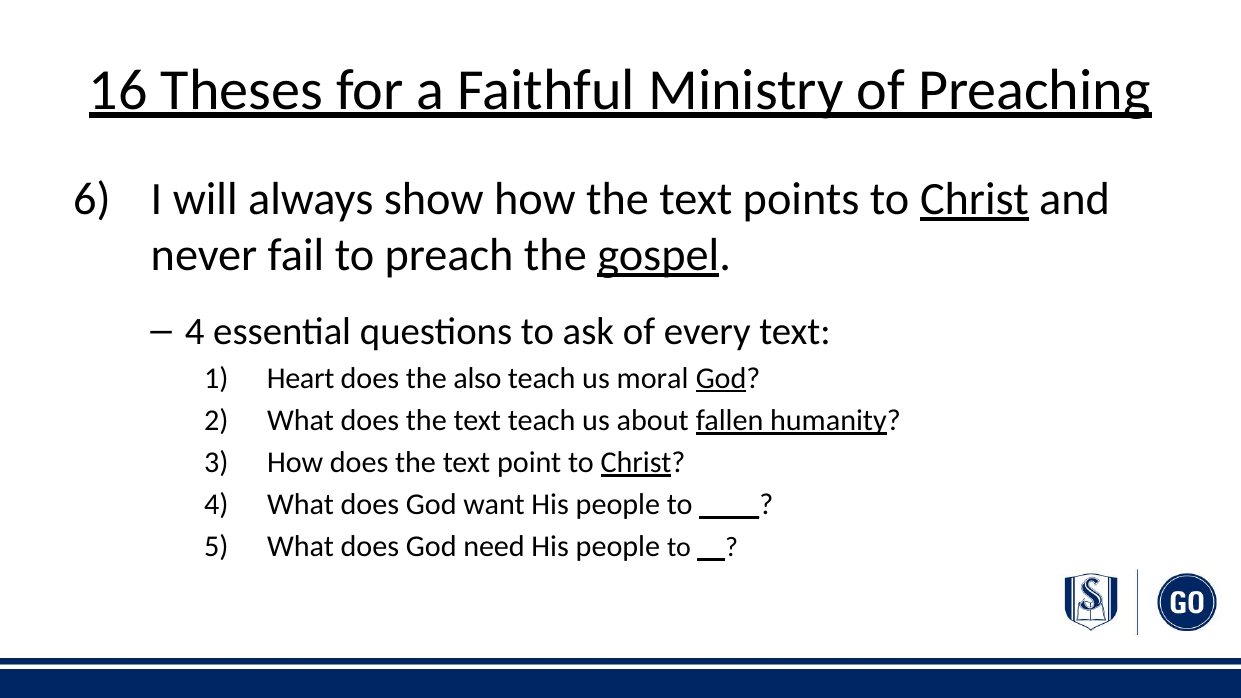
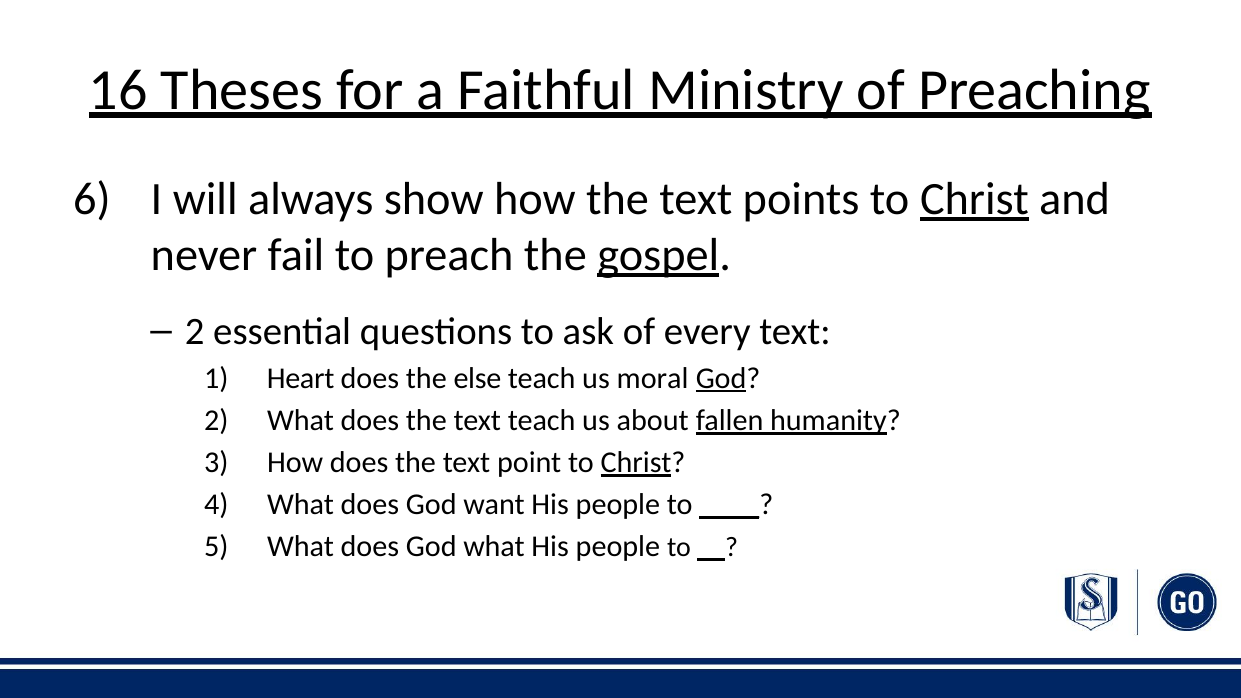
4: 4 -> 2 (195, 331)
also: also -> else (477, 378)
God need: need -> what (494, 547)
